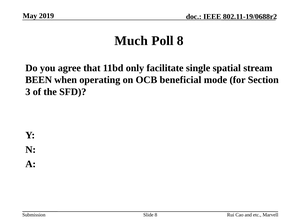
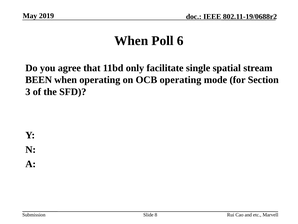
Much: Much -> When (131, 41)
Poll 8: 8 -> 6 (180, 41)
OCB beneficial: beneficial -> operating (180, 80)
